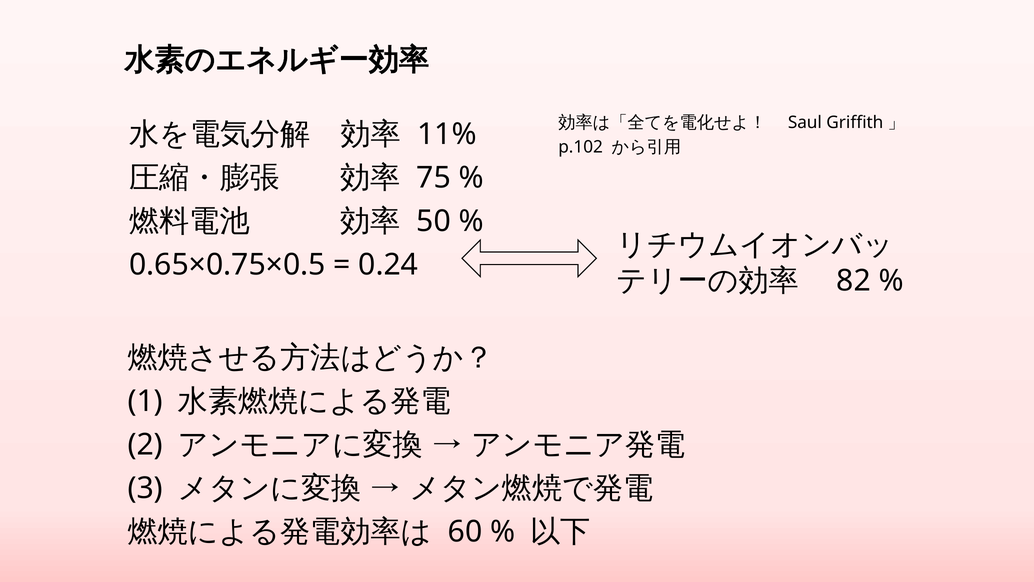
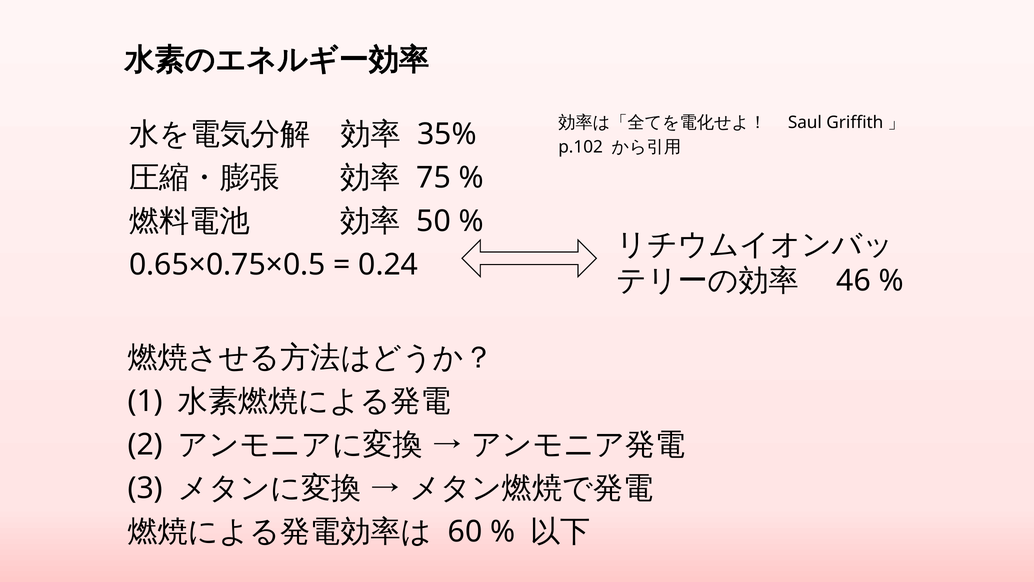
11%: 11% -> 35% (447, 134)
82: 82 -> 46 (854, 281)
